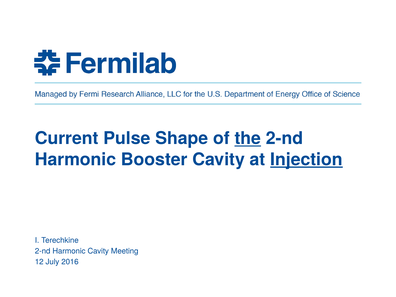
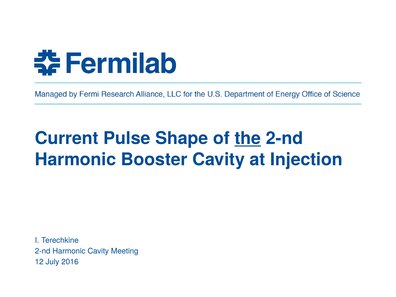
Injection underline: present -> none (306, 160)
